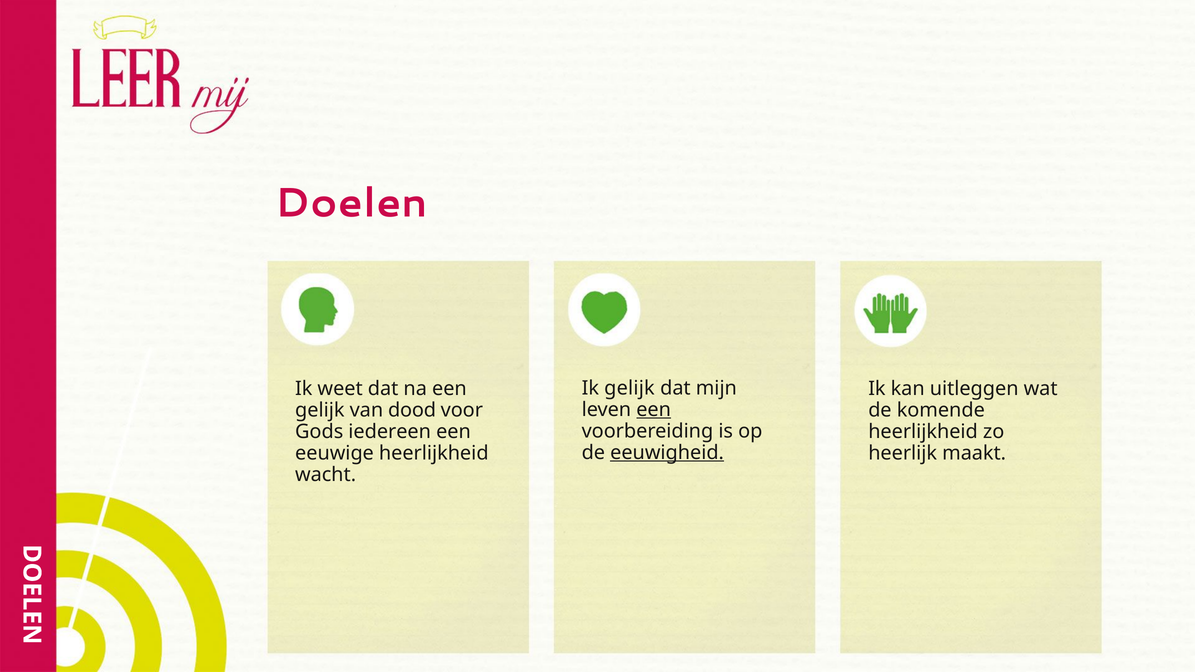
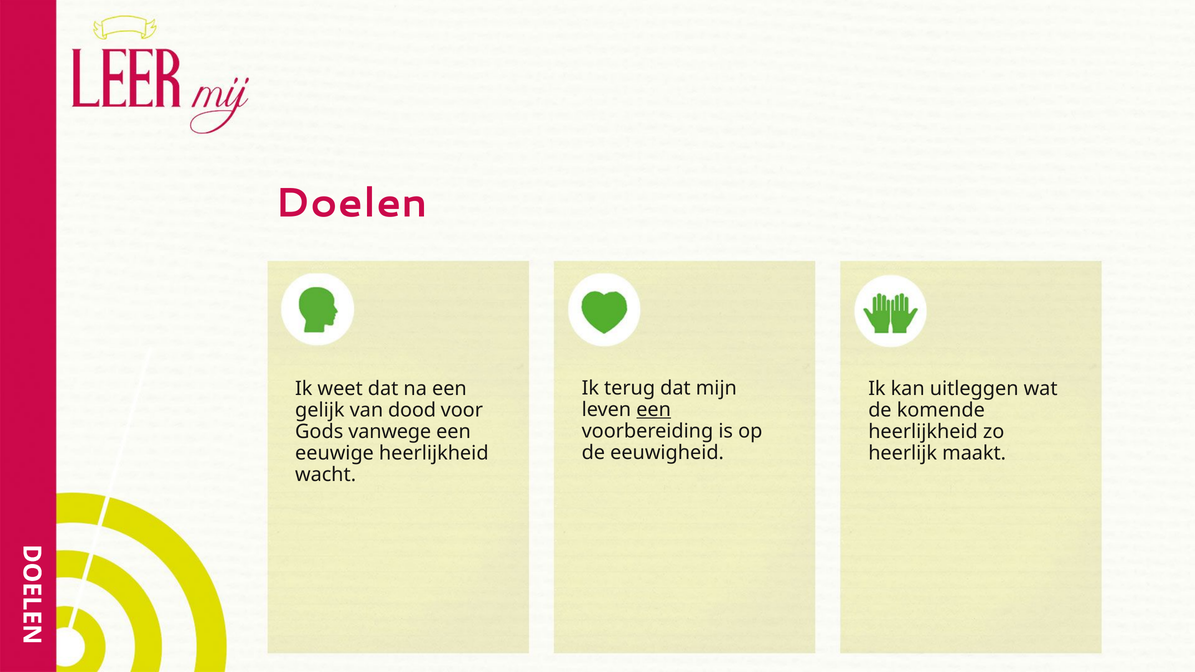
Ik gelijk: gelijk -> terug (630, 388)
iedereen: iedereen -> vanwege (390, 432)
eeuwigheid underline: present -> none (667, 453)
